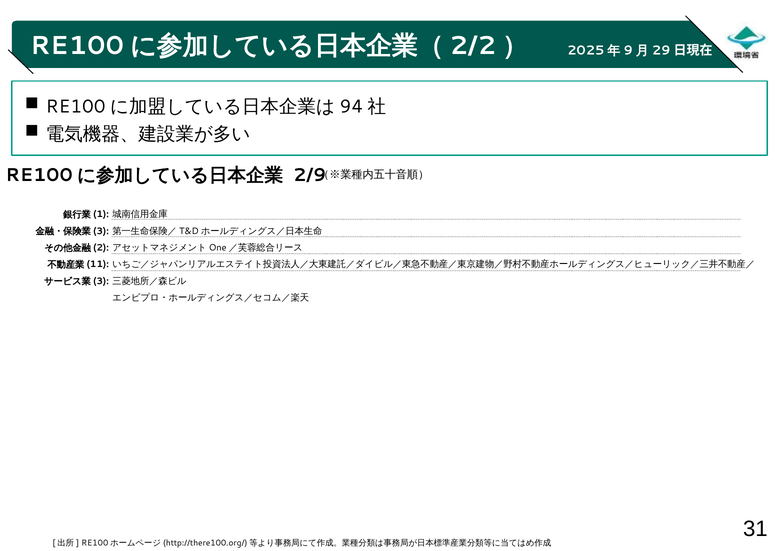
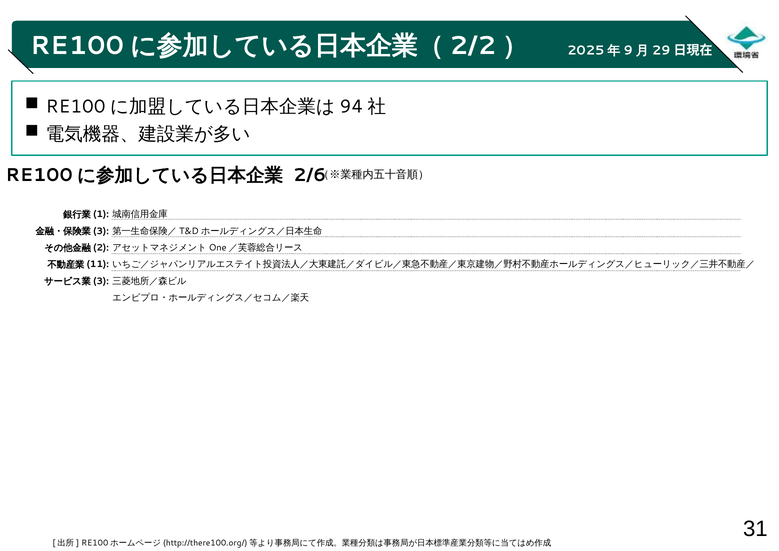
2/9: 2/9 -> 2/6 (310, 175)
